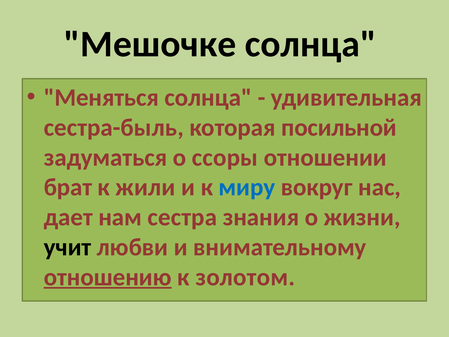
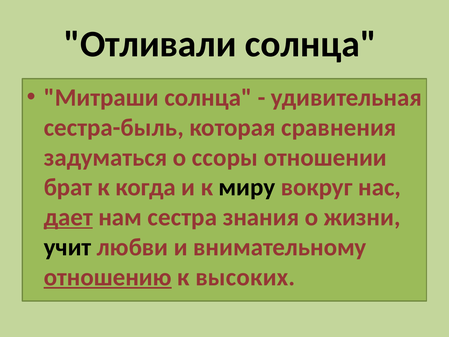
Мешочке: Мешочке -> Отливали (150, 44)
Меняться: Меняться -> Митраши (101, 98)
посильной: посильной -> сравнения (339, 127)
жили: жили -> когда (146, 187)
миру colour: blue -> black (247, 187)
дает underline: none -> present (68, 217)
золотом: золотом -> высоких (245, 277)
